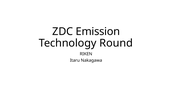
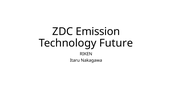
Round: Round -> Future (116, 43)
